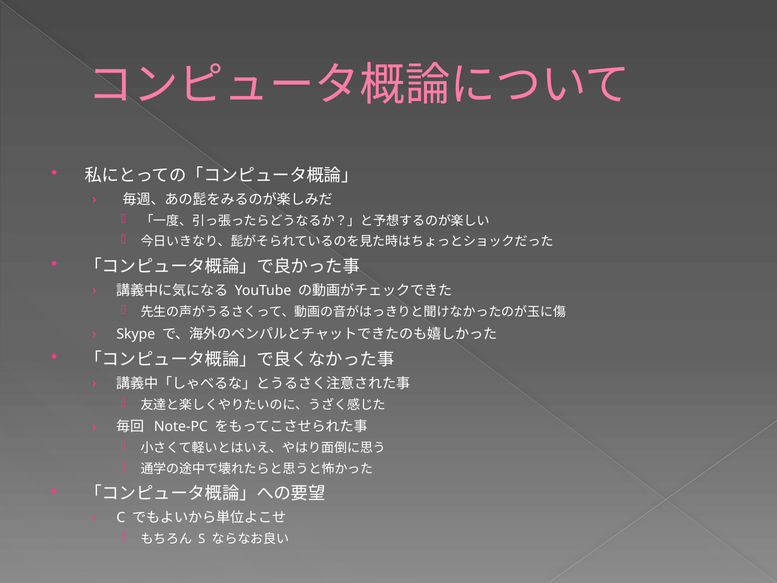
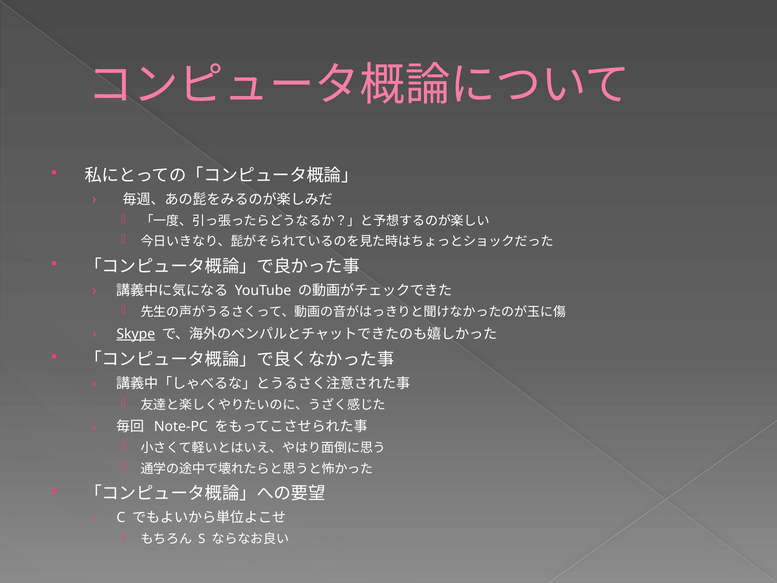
Skype underline: none -> present (136, 334)
